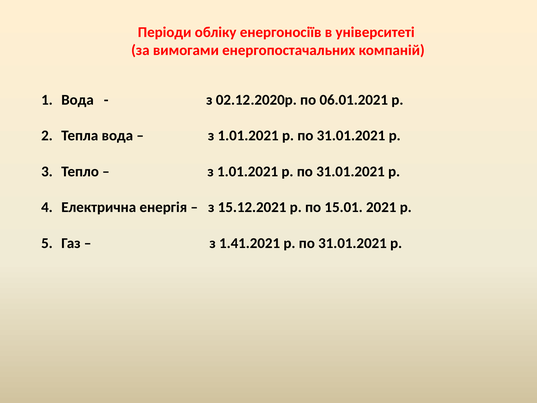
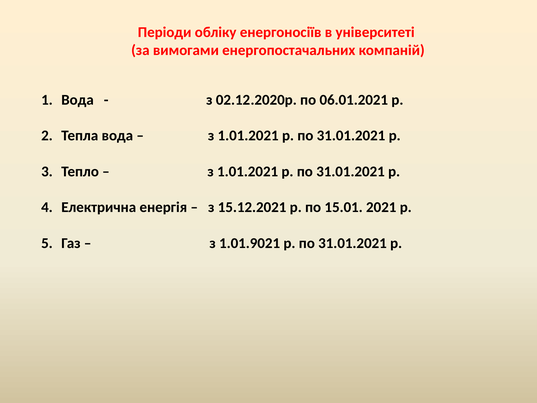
1.41.2021: 1.41.2021 -> 1.01.9021 (250, 243)
